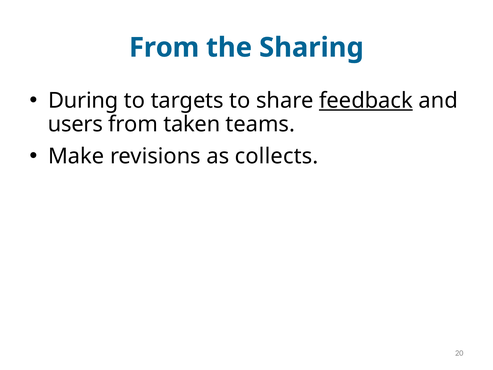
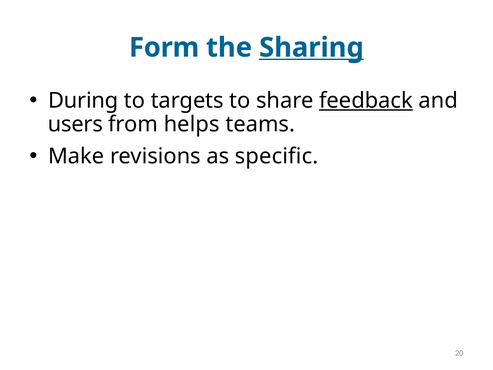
From: From -> Form (164, 48)
Sharing underline: none -> present (311, 48)
taken: taken -> helps (192, 124)
collects: collects -> specific (277, 156)
